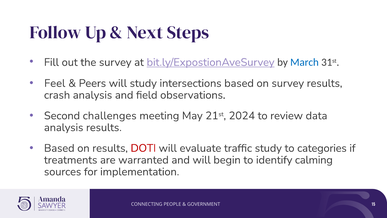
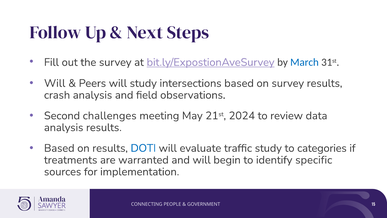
Feel: Feel -> Will (55, 83)
DOTI colour: red -> blue (143, 148)
calming: calming -> specific (314, 160)
